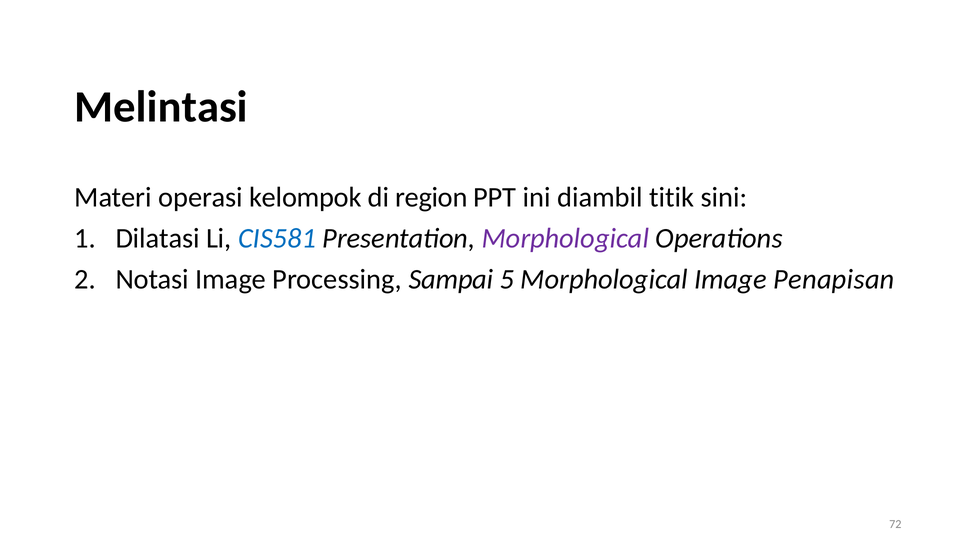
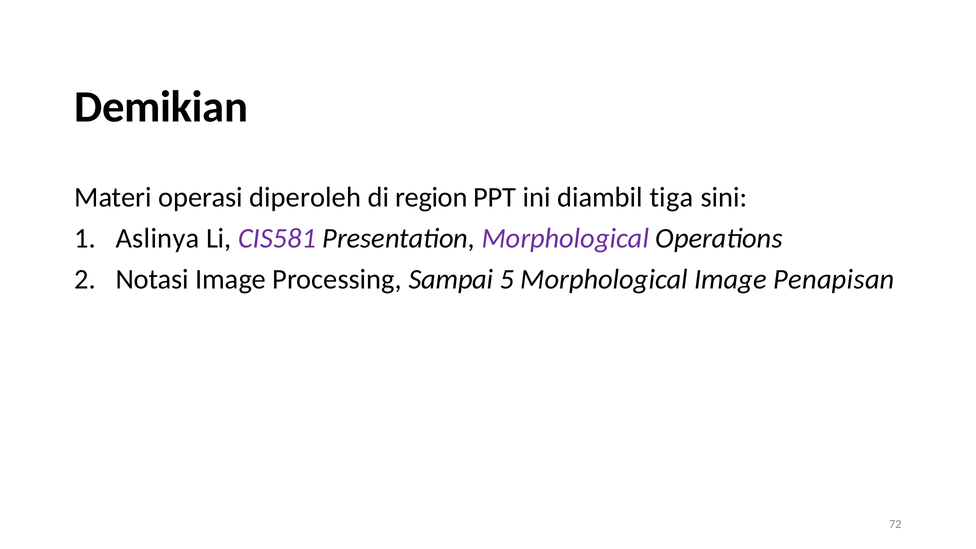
Melintasi: Melintasi -> Demikian (161, 107)
kelompok: kelompok -> diperoleh (305, 197)
titik: titik -> tiga (672, 197)
Dilatasi: Dilatasi -> Aslinya (157, 238)
CIS581 colour: blue -> purple (277, 238)
